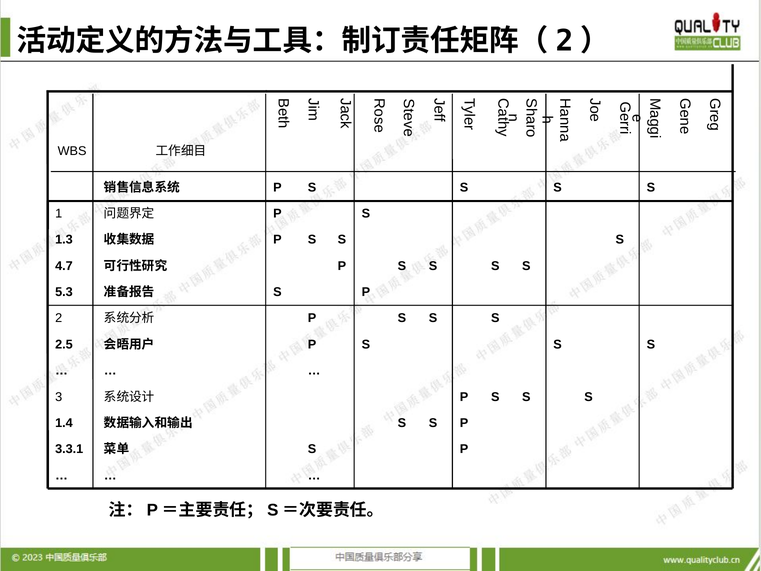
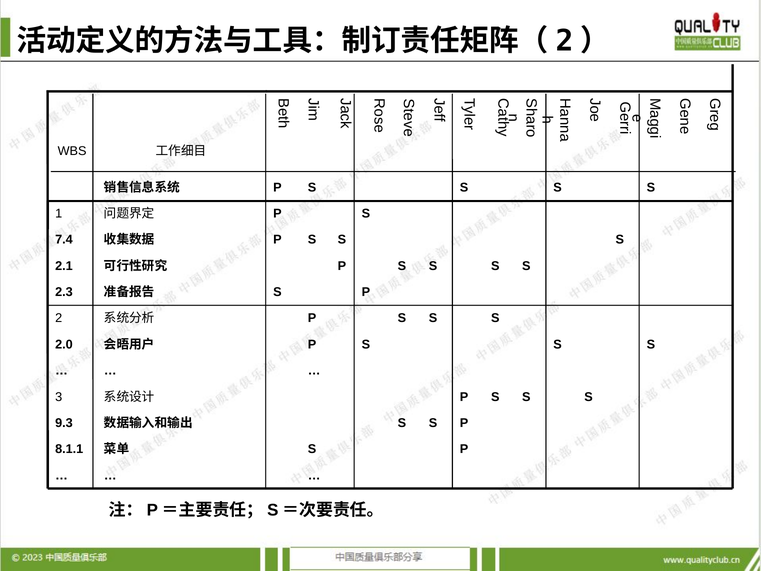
1.3: 1.3 -> 7.4 (64, 240)
4.7: 4.7 -> 2.1 (64, 266)
5.3: 5.3 -> 2.3 (64, 292)
2.5: 2.5 -> 2.0 (64, 344)
1.4: 1.4 -> 9.3 (64, 423)
3.3.1: 3.3.1 -> 8.1.1 (69, 449)
